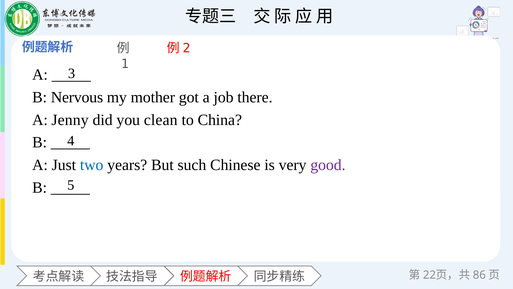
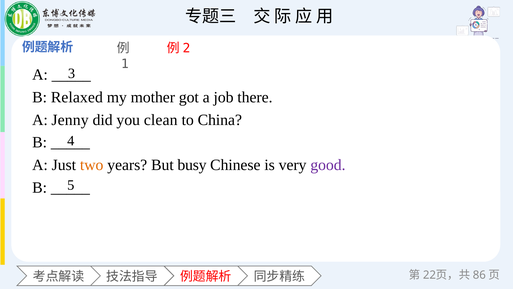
Nervous: Nervous -> Relaxed (77, 97)
two colour: blue -> orange (92, 165)
such: such -> busy (192, 165)
